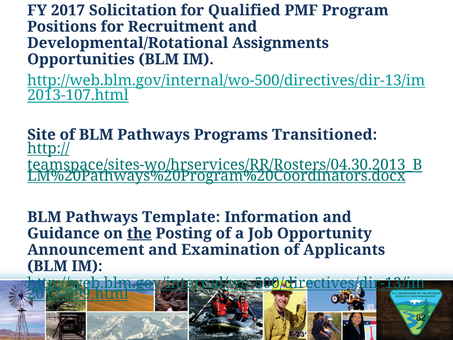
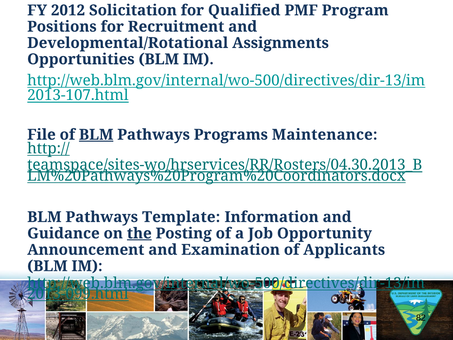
2017: 2017 -> 2012 (68, 10)
Site: Site -> File (41, 135)
BLM underline: none -> present (96, 135)
Transitioned: Transitioned -> Maintenance (325, 135)
